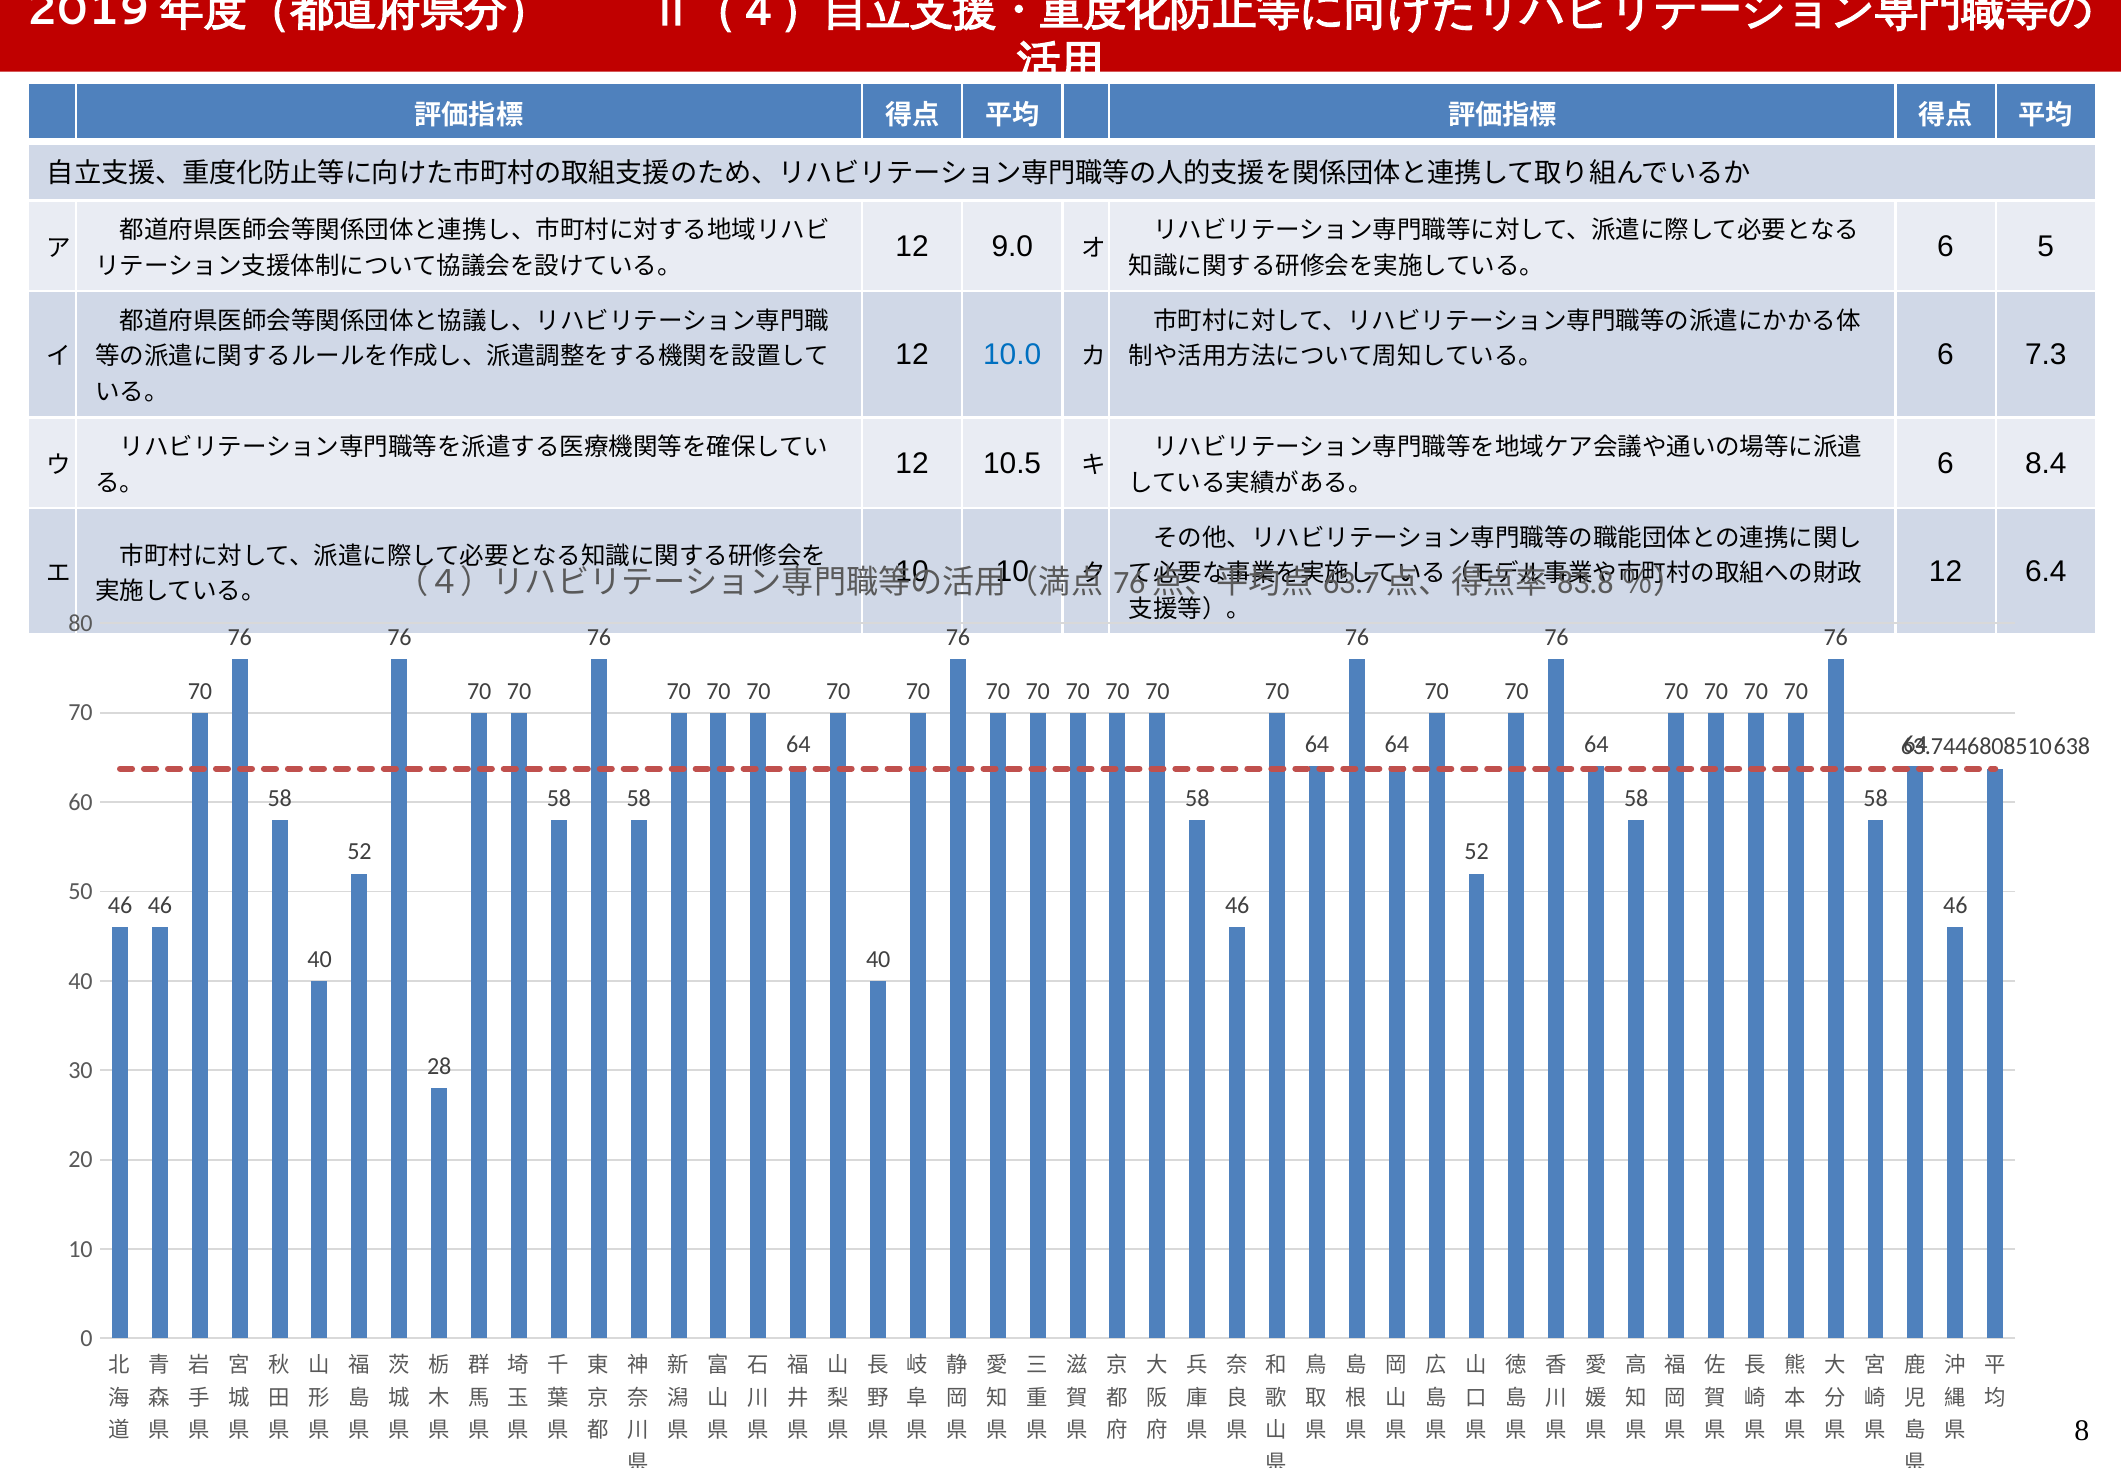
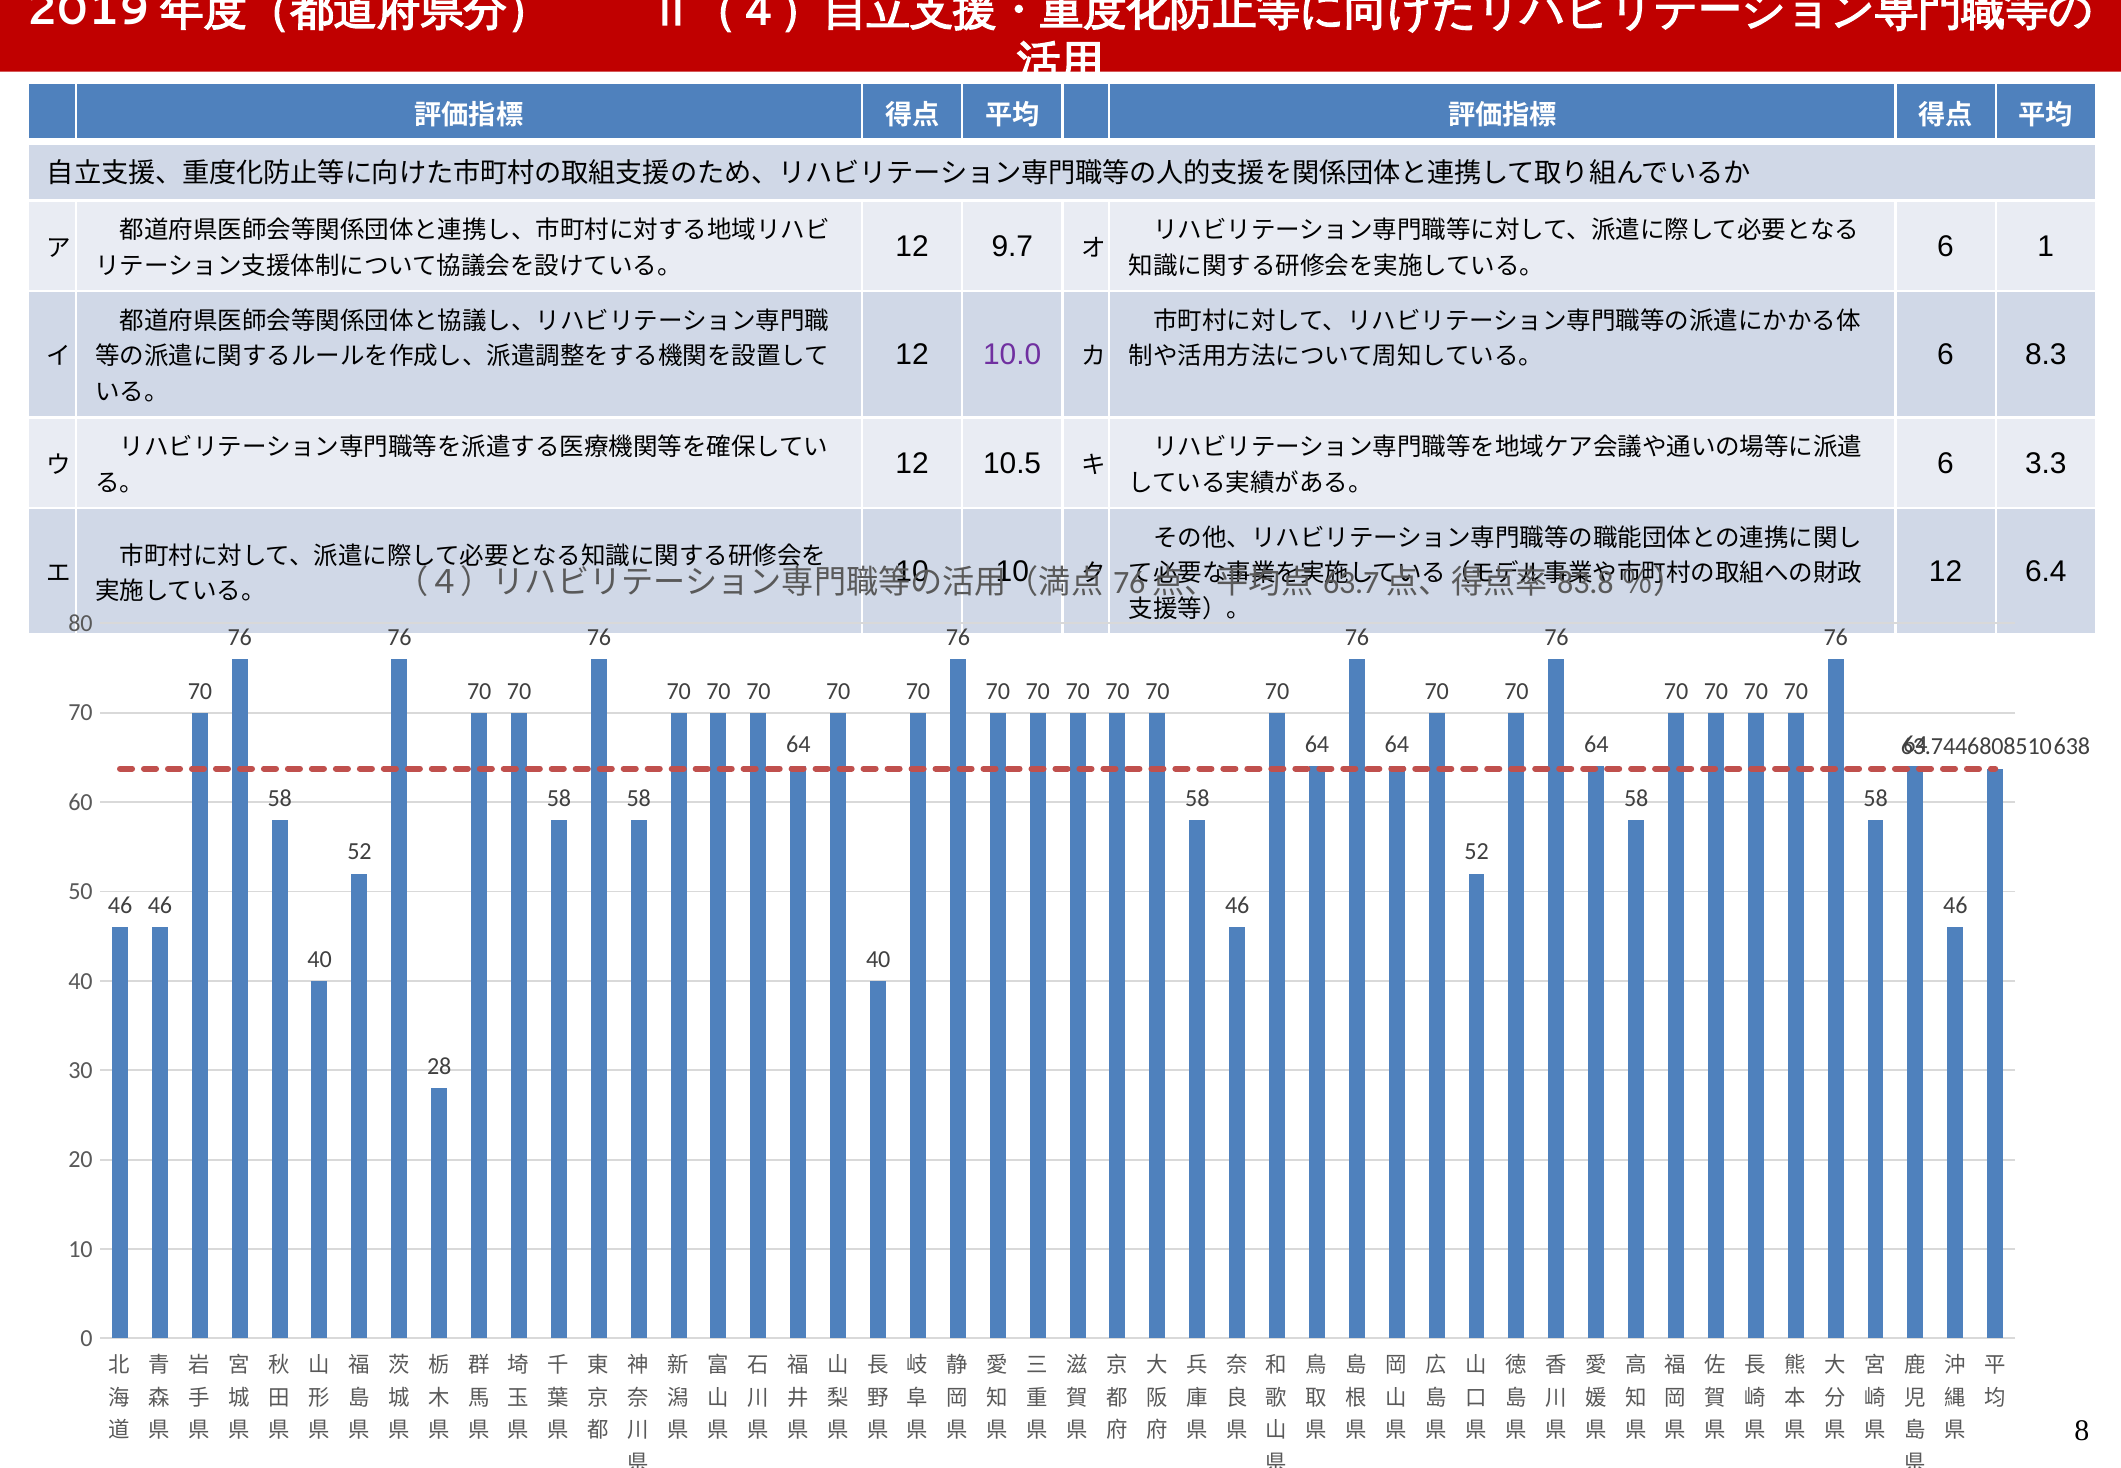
9.0: 9.0 -> 9.7 (1012, 246)
5: 5 -> 1 (2046, 246)
10.0 colour: blue -> purple (1012, 355)
7.3: 7.3 -> 8.3 (2046, 355)
8.4: 8.4 -> 3.3 (2046, 463)
